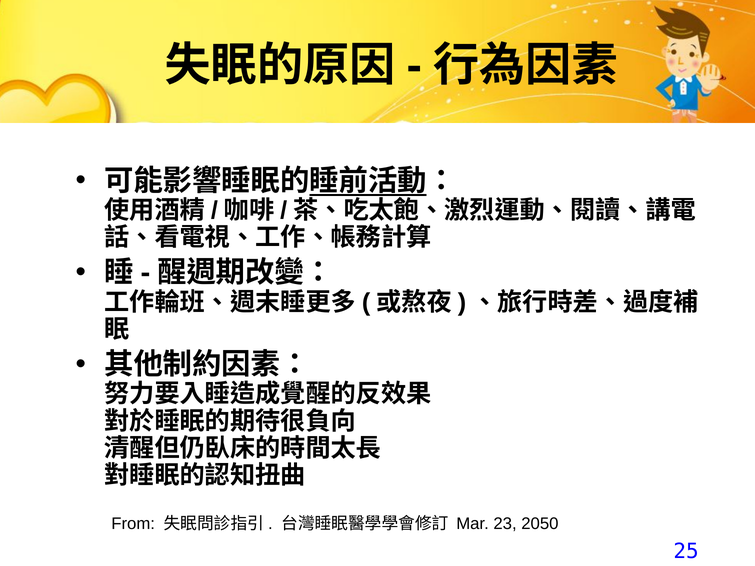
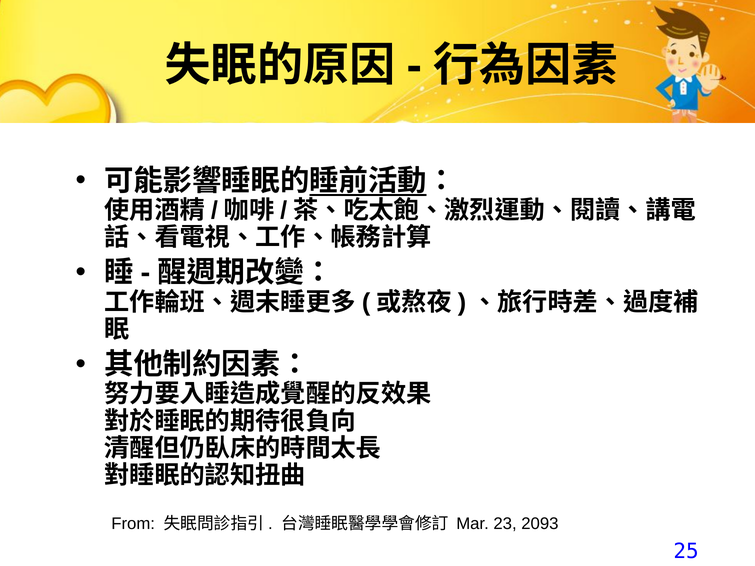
2050: 2050 -> 2093 (540, 524)
